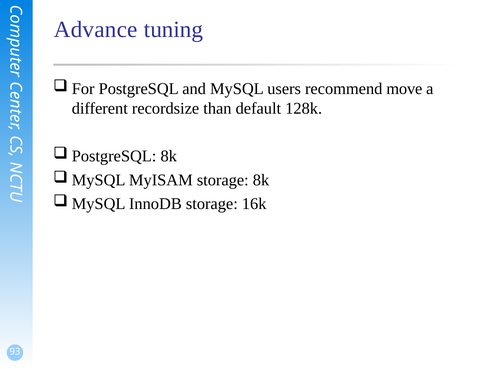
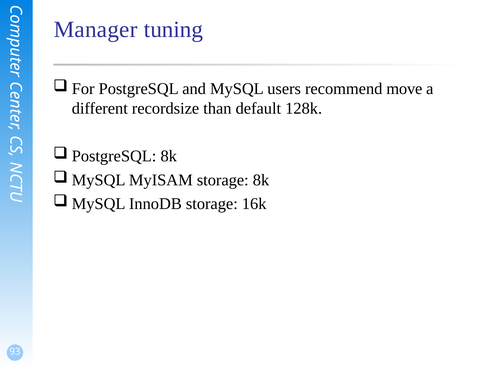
Advance: Advance -> Manager (96, 30)
